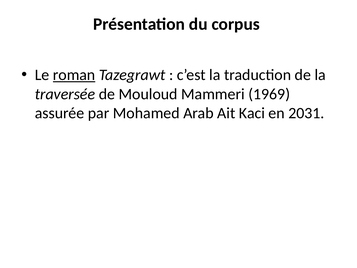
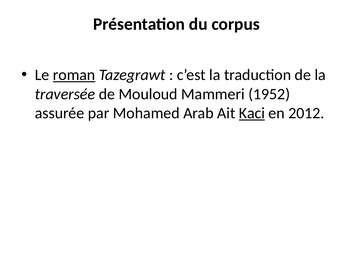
1969: 1969 -> 1952 (269, 94)
Kaci underline: none -> present (252, 113)
2031: 2031 -> 2012 (306, 113)
